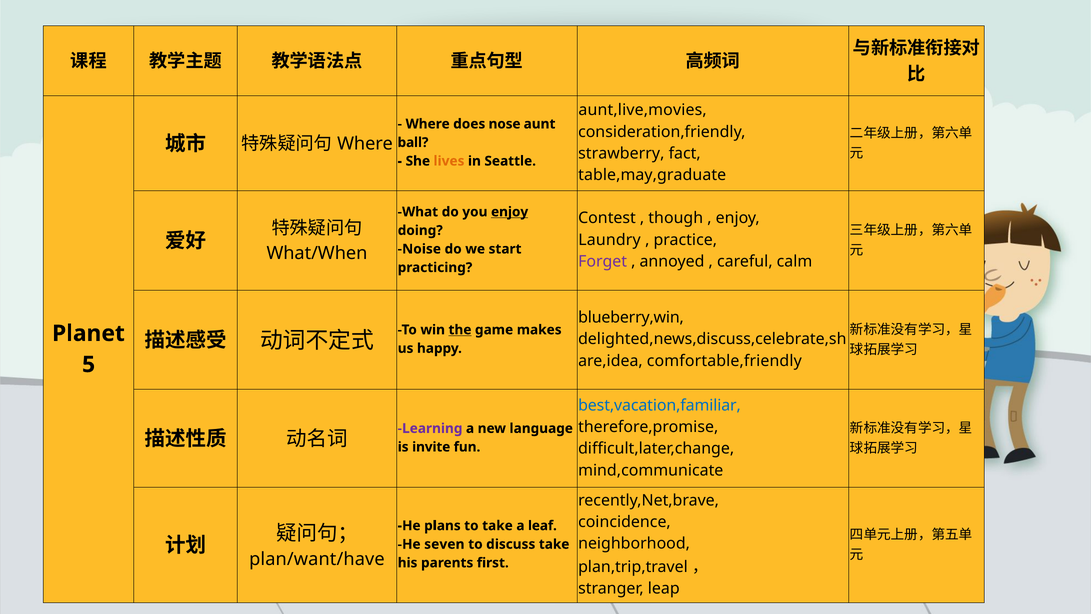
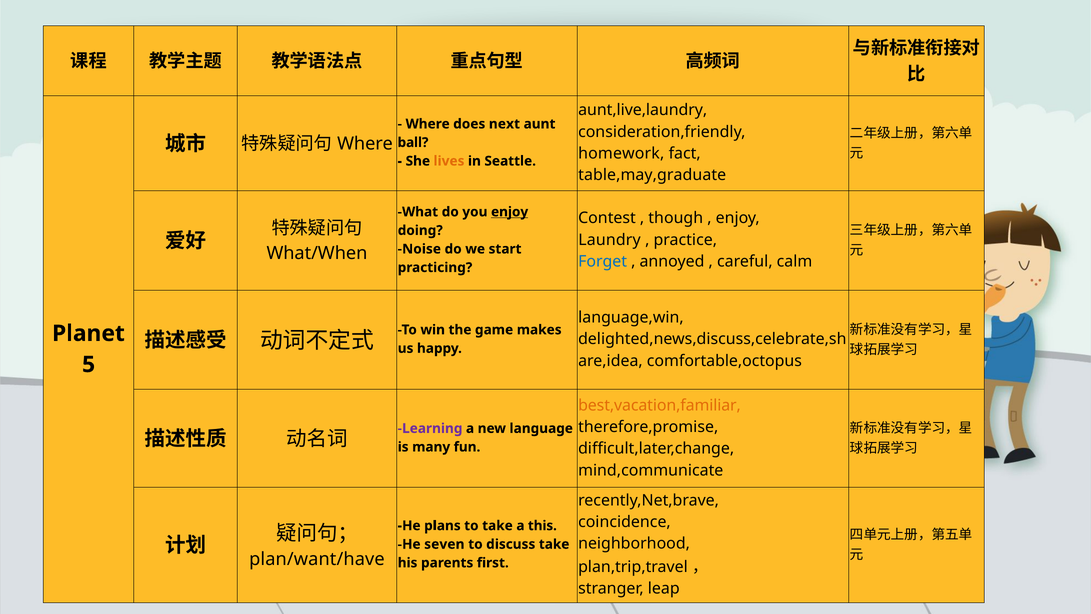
aunt,live,movies: aunt,live,movies -> aunt,live,laundry (643, 110)
nose: nose -> next (504, 124)
strawberry: strawberry -> homework (621, 153)
Forget colour: purple -> blue (603, 261)
blueberry,win: blueberry,win -> language,win (631, 317)
the underline: present -> none (460, 330)
comfortable,friendly: comfortable,friendly -> comfortable,octopus (724, 361)
best,vacation,familiar colour: blue -> orange (660, 405)
invite: invite -> many (431, 447)
leaf: leaf -> this (542, 525)
